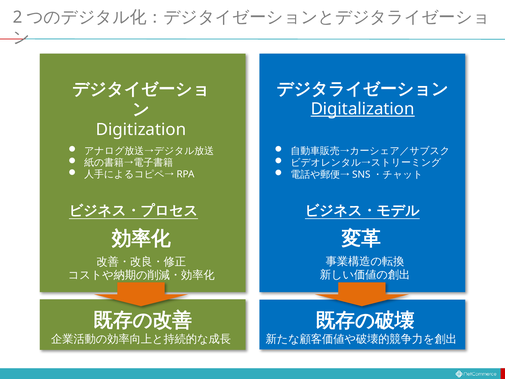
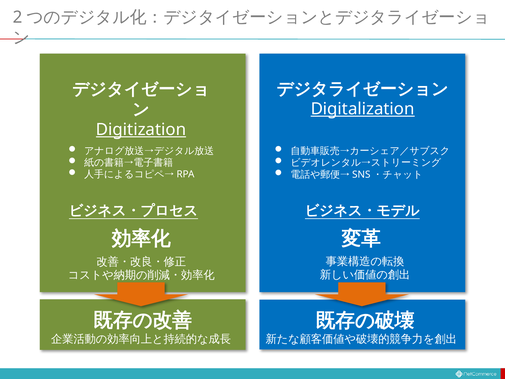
Digitization underline: none -> present (141, 129)
